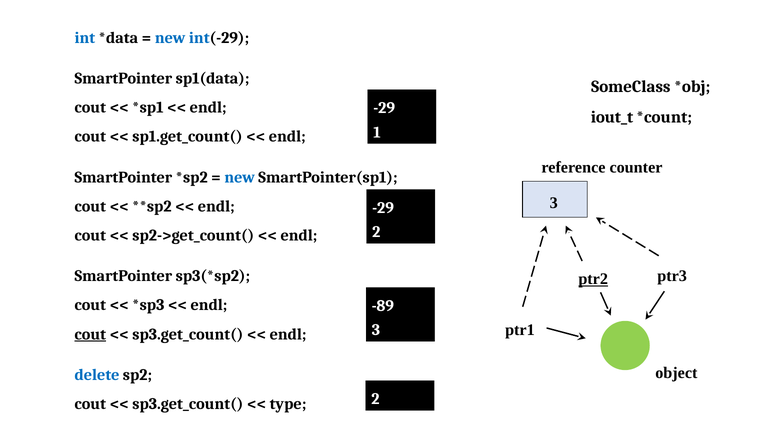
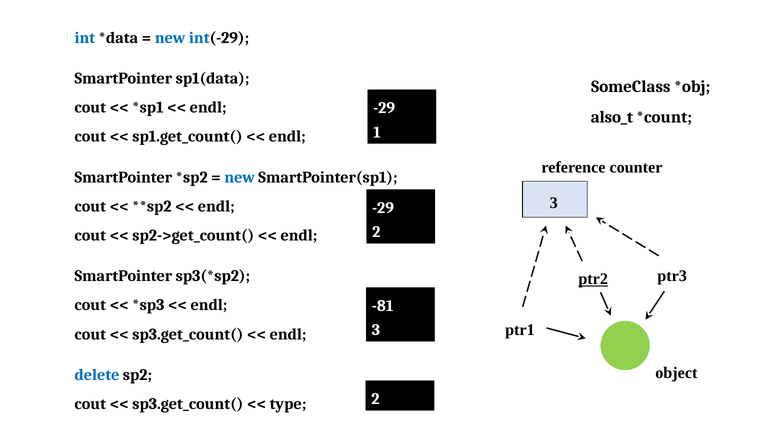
iout_t: iout_t -> also_t (612, 117)
-89: -89 -> -81 (383, 306)
cout underline: present -> none (90, 334)
